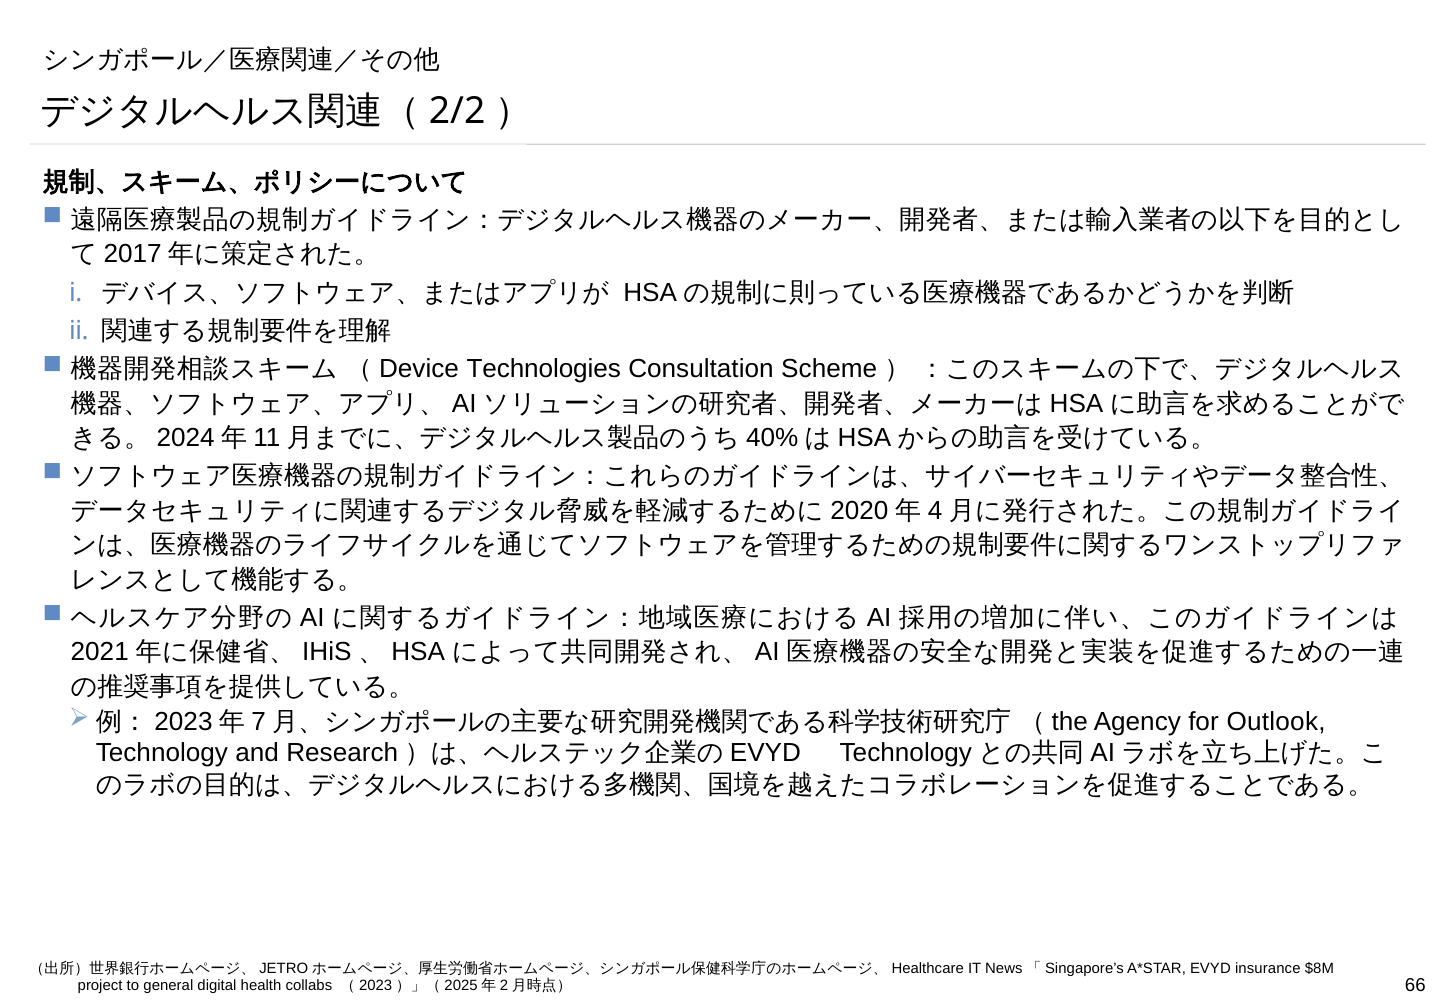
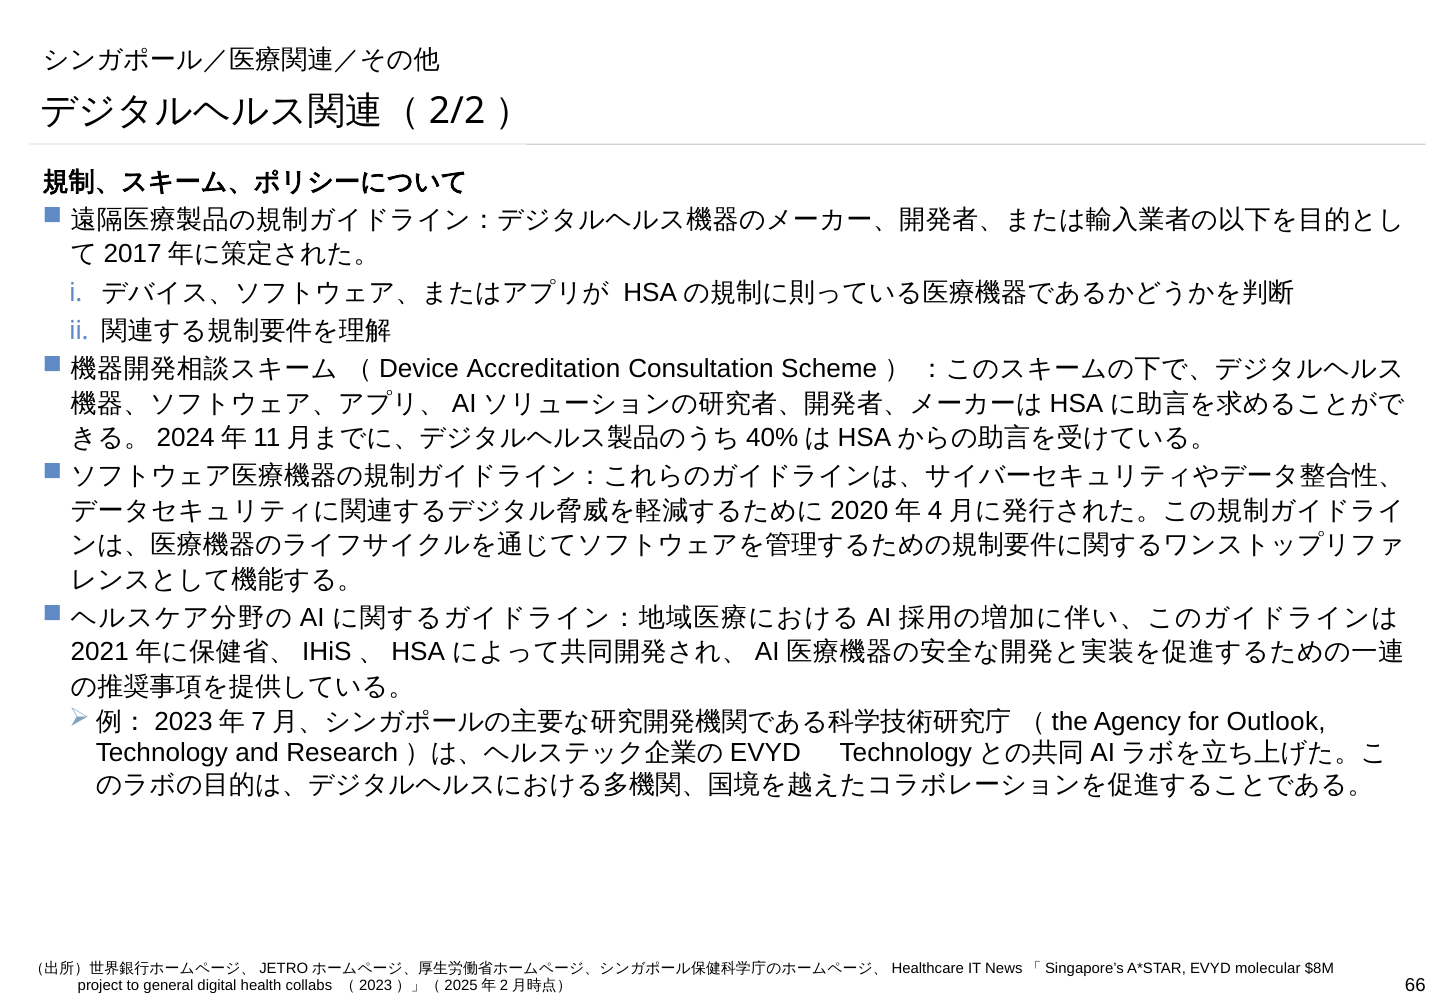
Technologies: Technologies -> Accreditation (544, 369)
insurance: insurance -> molecular (1268, 968)
